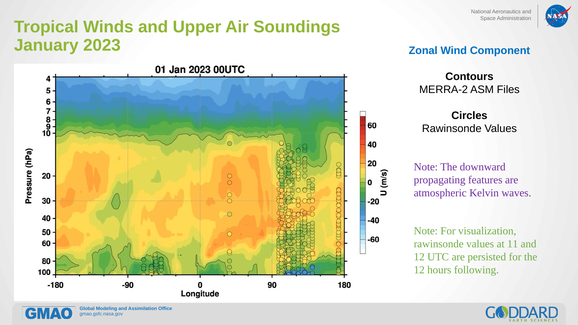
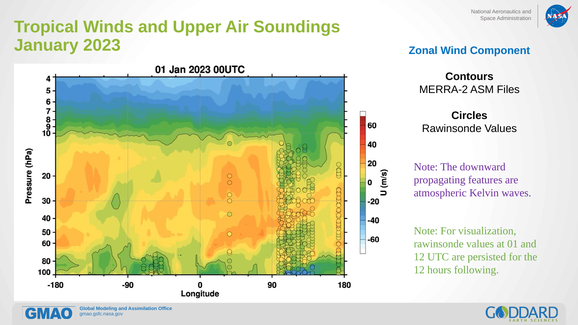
11: 11 -> 01 (513, 244)
